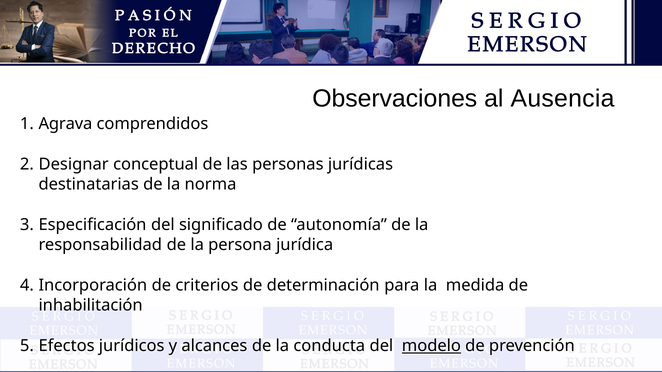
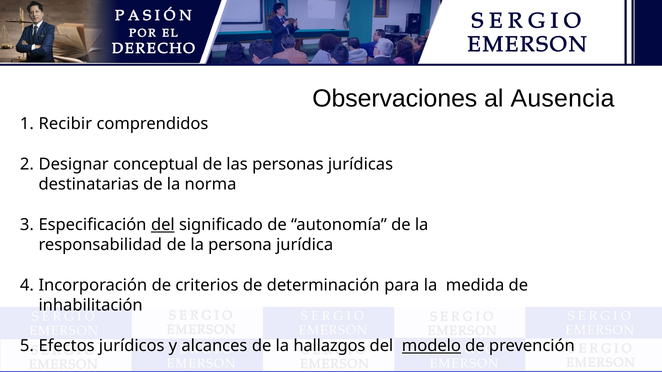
Agrava: Agrava -> Recibir (65, 124)
del underline: none -> present (163, 225)
conducta: conducta -> hallazgos (329, 346)
